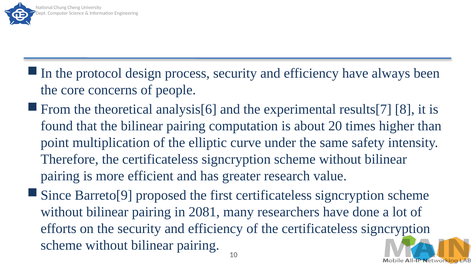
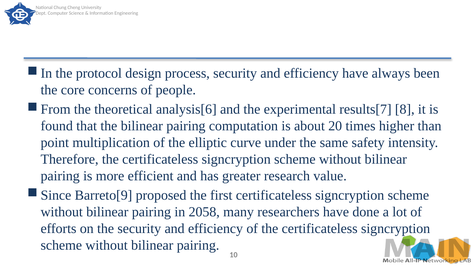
2081: 2081 -> 2058 (204, 212)
